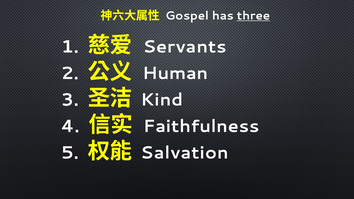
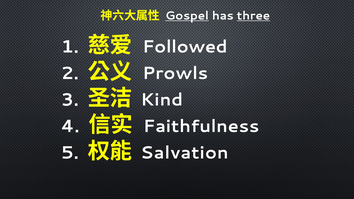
Gospel underline: none -> present (187, 16)
Servants: Servants -> Followed (185, 47)
Human: Human -> Prowls (175, 73)
